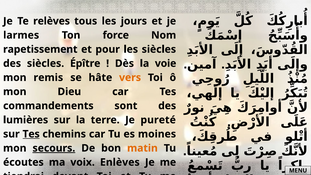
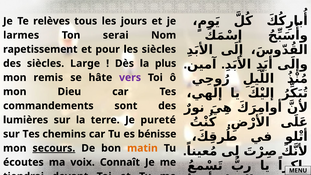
force: force -> serai (116, 35)
Épître: Épître -> Large (85, 63)
voie: voie -> plus (166, 63)
vers colour: orange -> purple (130, 78)
Tes underline: present -> none (31, 134)
moines: moines -> bénisse (157, 134)
Enlèves: Enlèves -> Connaît (120, 162)
